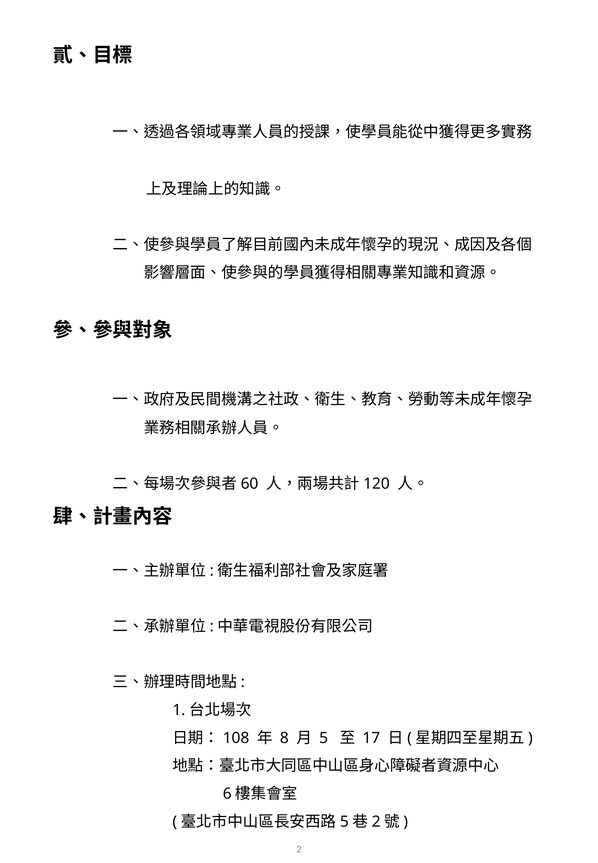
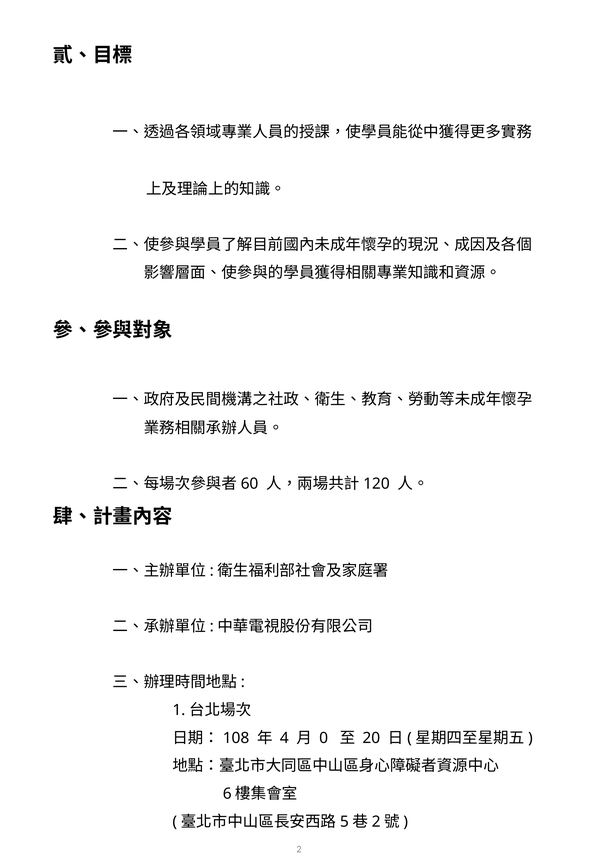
8: 8 -> 4 (284, 739)
5: 5 -> 0 (324, 739)
17: 17 -> 20 (371, 739)
